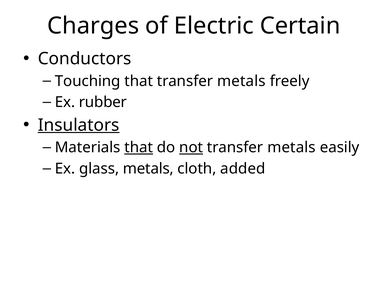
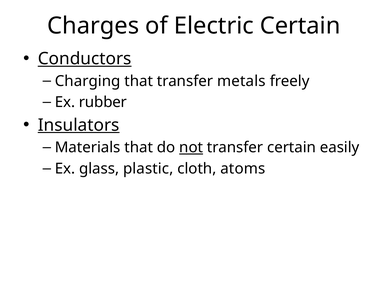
Conductors underline: none -> present (85, 59)
Touching: Touching -> Charging (88, 81)
that underline: present -> none (139, 147)
metals: metals -> certain (292, 147)
glass metals: metals -> plastic (148, 169)
added: added -> atoms (243, 169)
